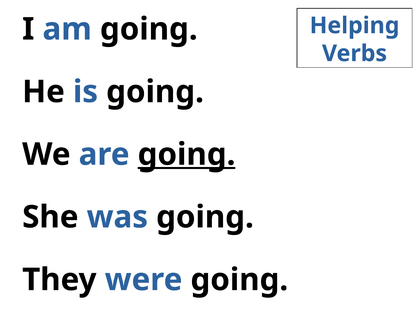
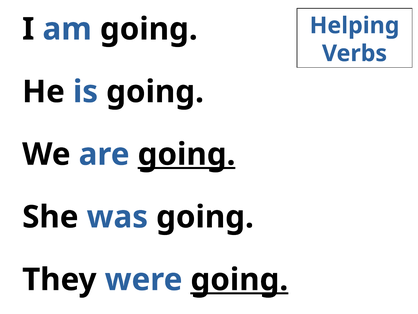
going underline: none -> present (239, 279)
